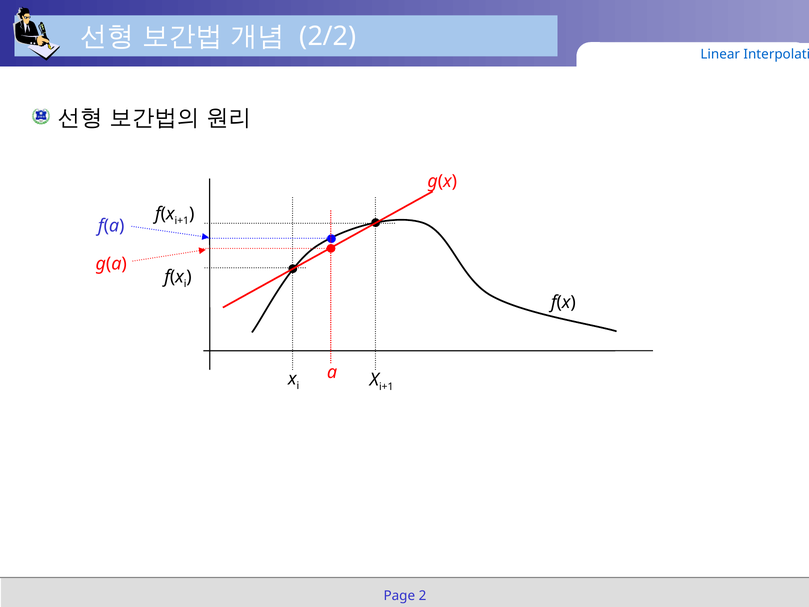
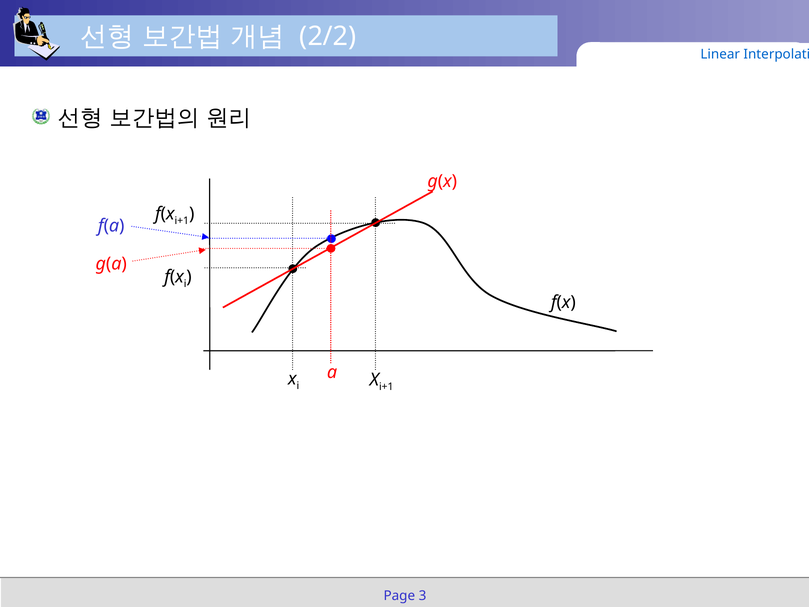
2: 2 -> 3 (423, 595)
